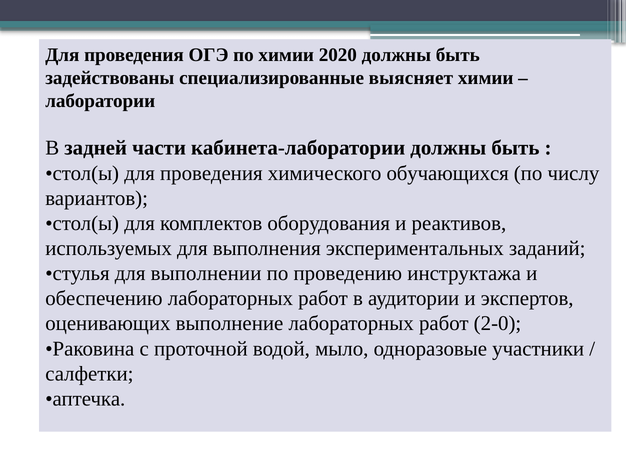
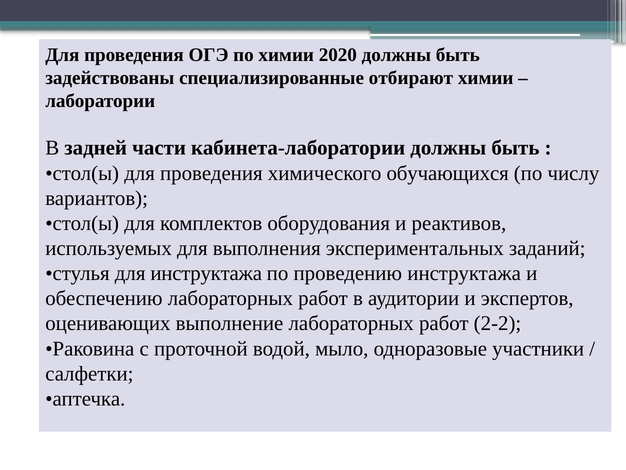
выясняет: выясняет -> отбирают (411, 78)
для выполнении: выполнении -> инструктажа (206, 273)
2-0: 2-0 -> 2-2 (497, 323)
